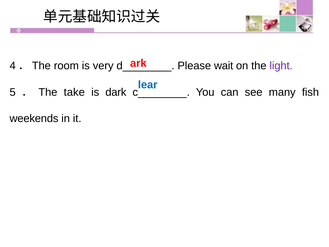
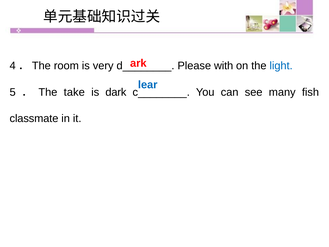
wait: wait -> with (224, 66)
light colour: purple -> blue (281, 66)
weekends: weekends -> classmate (34, 118)
